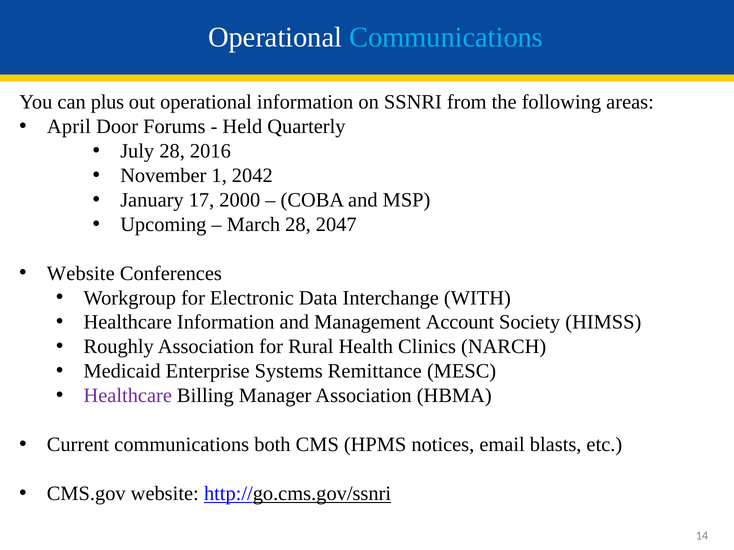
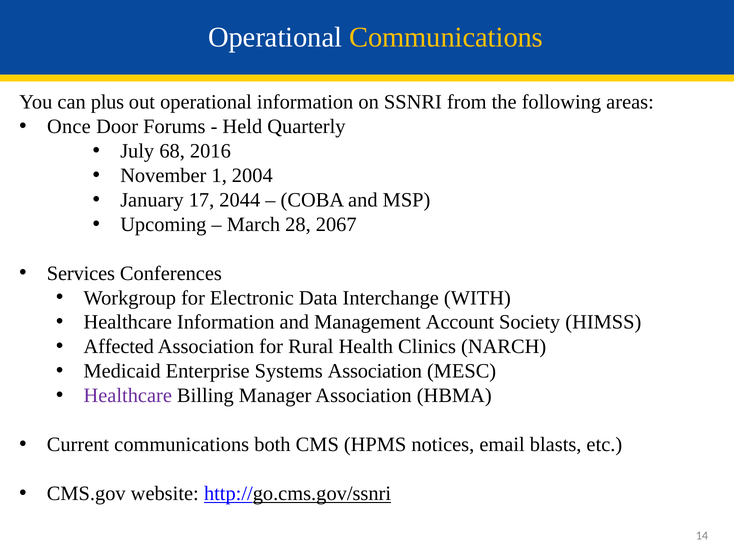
Communications colour: light blue -> yellow (446, 37)
April: April -> Once (69, 127)
July 28: 28 -> 68 (172, 151)
2042: 2042 -> 2004 (252, 176)
2000: 2000 -> 2044 (240, 200)
2047: 2047 -> 2067 (336, 225)
Website: Website -> Services (81, 274)
Roughly: Roughly -> Affected (119, 347)
Systems Remittance: Remittance -> Association (375, 372)
